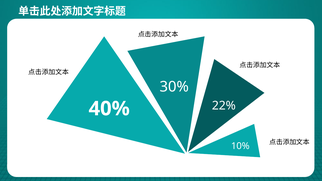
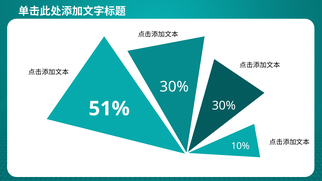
22%: 22% -> 30% (224, 106)
40%: 40% -> 51% (109, 109)
